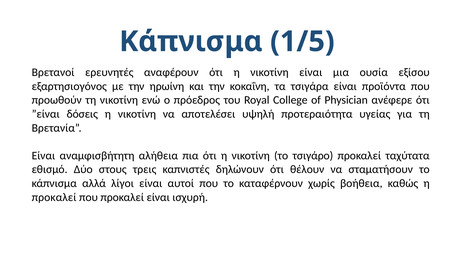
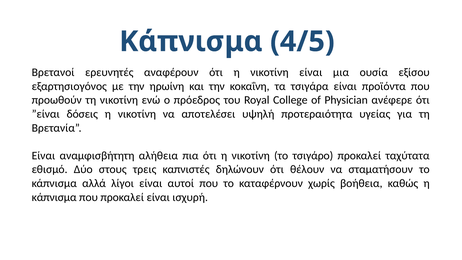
1/5: 1/5 -> 4/5 (302, 42)
προκαλεί: προκαλεί -> κάπνισμα (54, 197)
